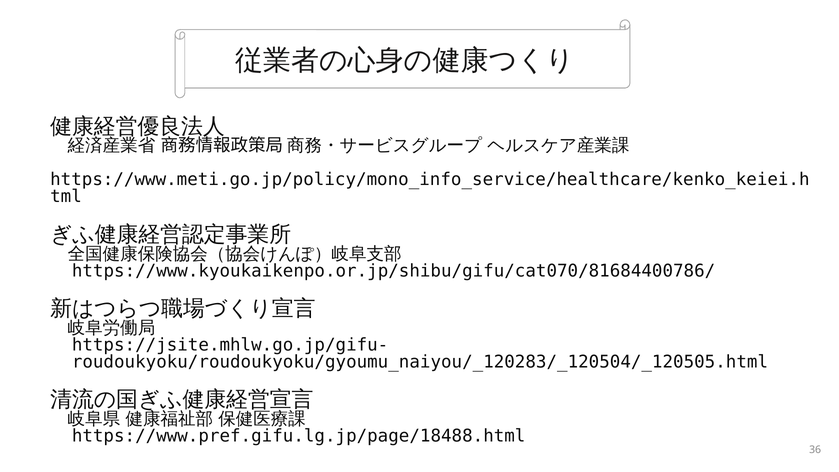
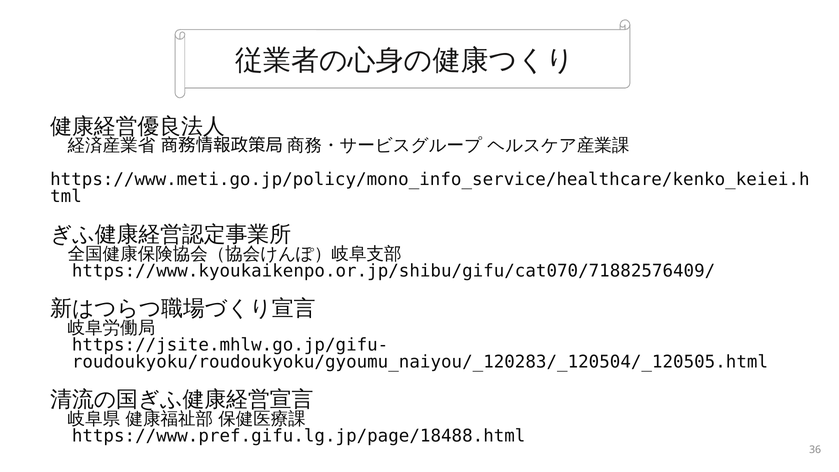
https://www.kyoukaikenpo.or.jp/shibu/gifu/cat070/81684400786/: https://www.kyoukaikenpo.or.jp/shibu/gifu/cat070/81684400786/ -> https://www.kyoukaikenpo.or.jp/shibu/gifu/cat070/71882576409/ (394, 271)
